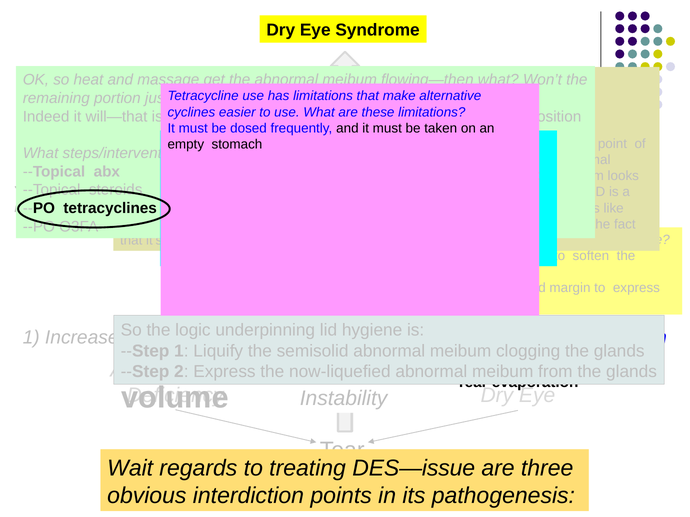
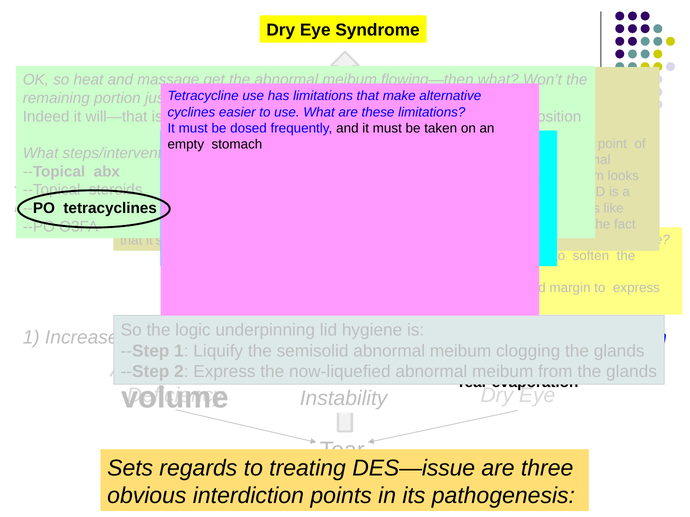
Wait: Wait -> Sets (130, 468)
